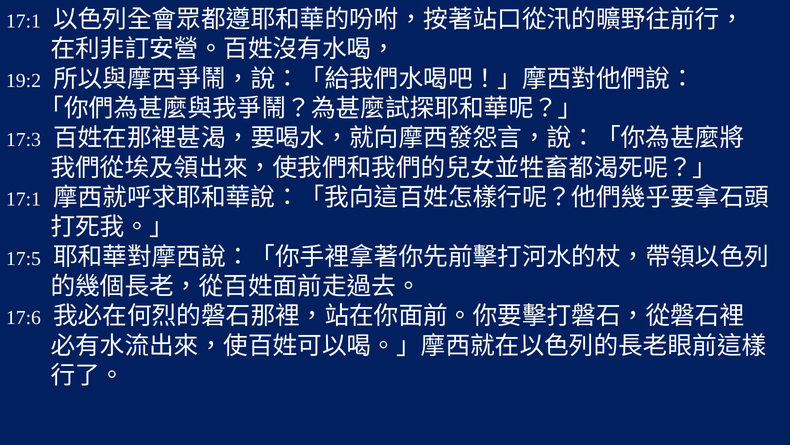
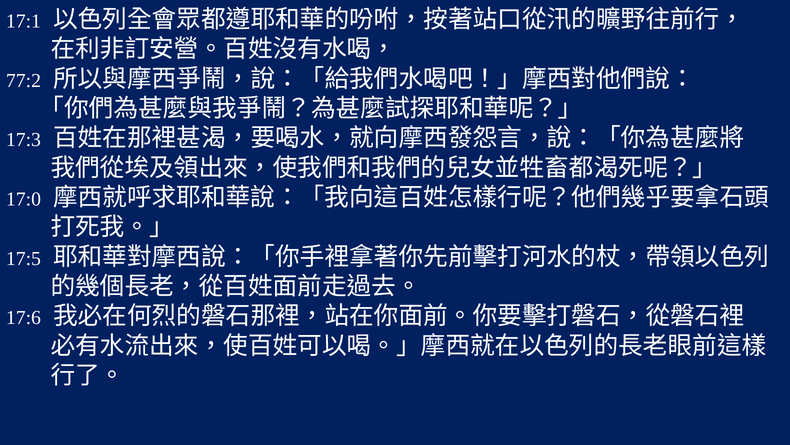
19:2: 19:2 -> 77:2 (23, 80)
17:1: 17:1 -> 17:0 (23, 199)
